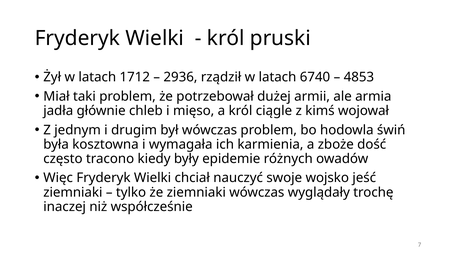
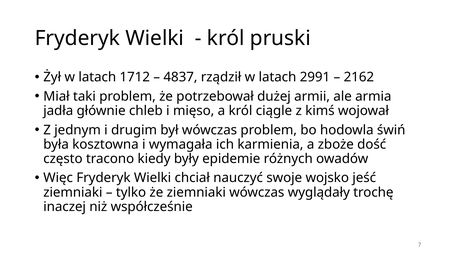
2936: 2936 -> 4837 (180, 77)
6740: 6740 -> 2991 (315, 77)
4853: 4853 -> 2162 (359, 77)
